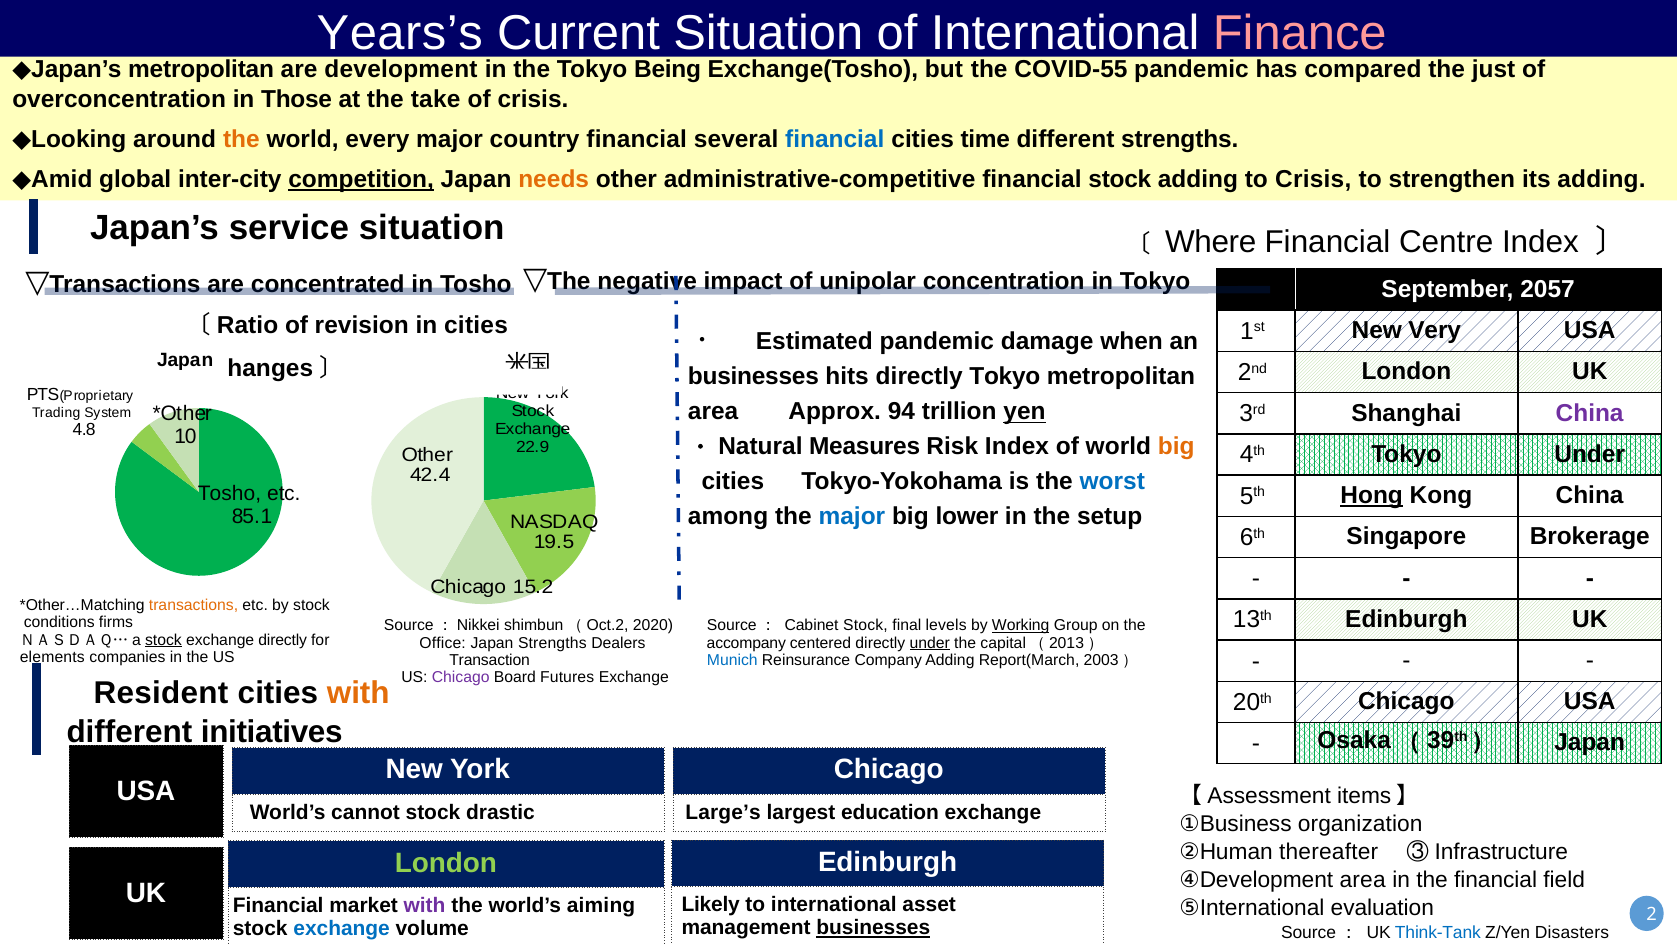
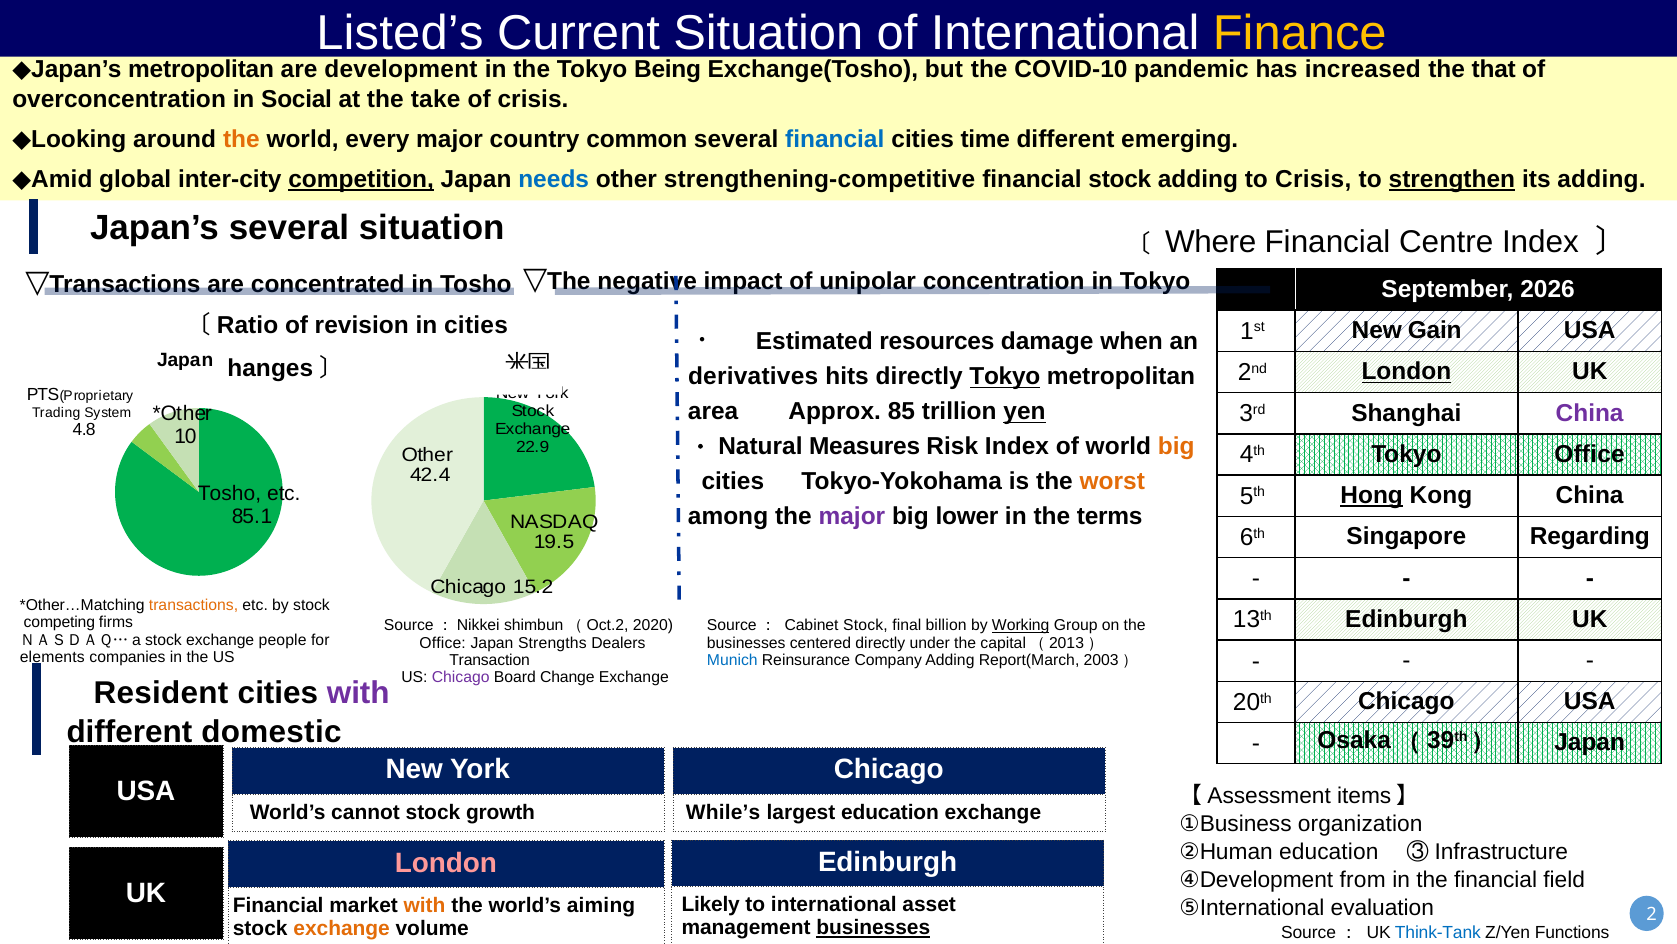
Years’s: Years’s -> Listed’s (400, 33)
Finance colour: pink -> yellow (1300, 33)
COVID-55: COVID-55 -> COVID-10 (1071, 70)
compared: compared -> increased (1363, 70)
just: just -> that (1494, 70)
Those: Those -> Social (297, 99)
country financial: financial -> common (637, 139)
different strengths: strengths -> emerging (1180, 139)
needs colour: orange -> blue (554, 180)
administrative-competitive: administrative-competitive -> strengthening-competitive (820, 180)
strengthen underline: none -> present (1452, 180)
Japan’s service: service -> several (289, 228)
2057: 2057 -> 2026 (1548, 289)
Very: Very -> Gain (1435, 330)
Estimated pandemic: pandemic -> resources (937, 341)
London underline: none -> present (1406, 372)
businesses: businesses -> derivatives (753, 377)
Tokyo underline: none -> present (1005, 377)
94: 94 -> 85 (901, 412)
Tokyo Under: Under -> Office (1590, 454)
worst colour: blue -> orange (1112, 481)
major colour: blue -> purple (852, 516)
setup: setup -> terms (1110, 516)
Brokerage: Brokerage -> Regarding (1590, 536)
conditions: conditions -> competing (59, 622)
levels: levels -> billion (946, 625)
stock underline: present -> none (163, 639)
exchange directly: directly -> people (283, 639)
accompany: accompany -> businesses (746, 642)
under underline: present -> none (930, 642)
Futures: Futures -> Change (567, 677)
with colour: orange -> purple (358, 692)
initiatives: initiatives -> domestic (271, 731)
drastic: drastic -> growth (501, 812)
Large’s: Large’s -> While’s (723, 812)
②Human thereafter: thereafter -> education (1329, 851)
London colour: light green -> pink (446, 862)
④Development area: area -> from (1363, 879)
with colour: purple -> orange (425, 905)
exchange colour: blue -> orange (342, 928)
Disasters: Disasters -> Functions (1572, 932)
